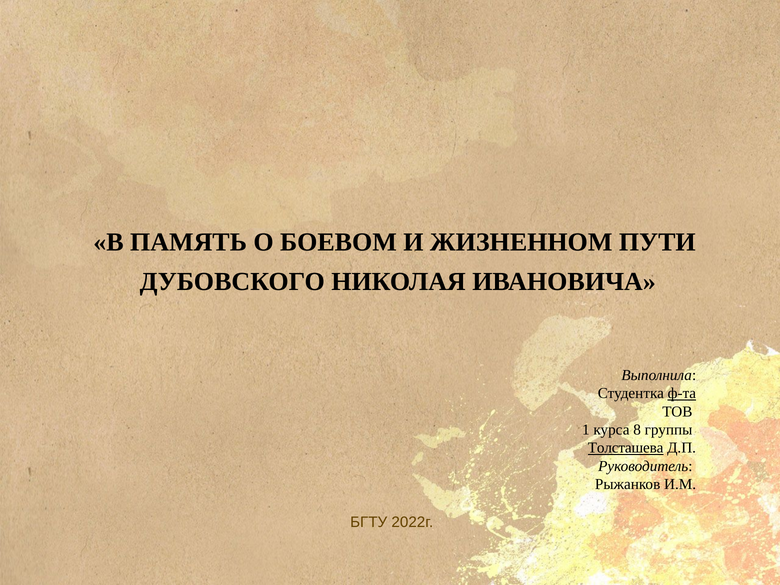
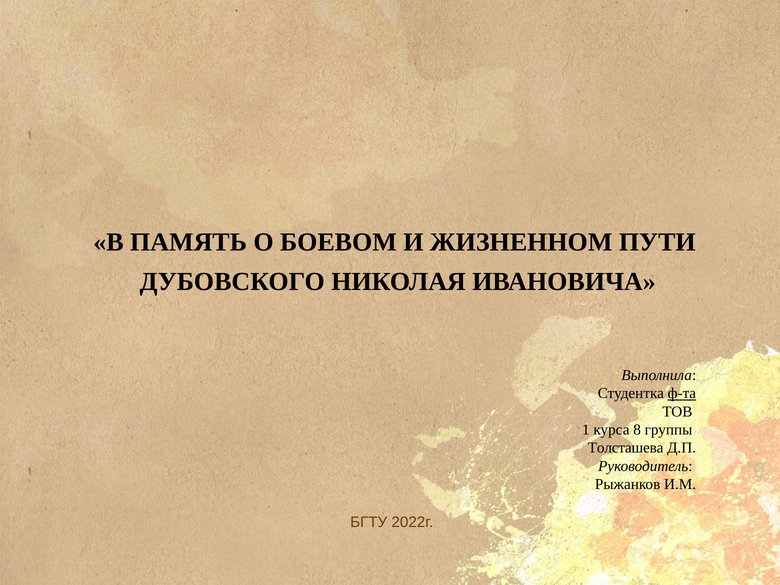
Толсташева underline: present -> none (626, 448)
